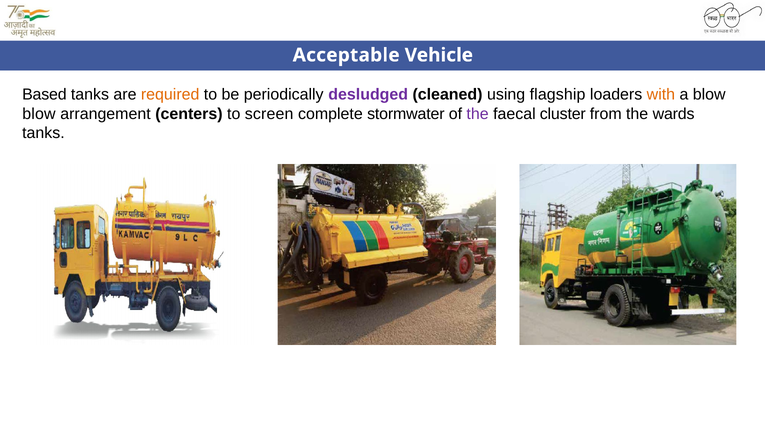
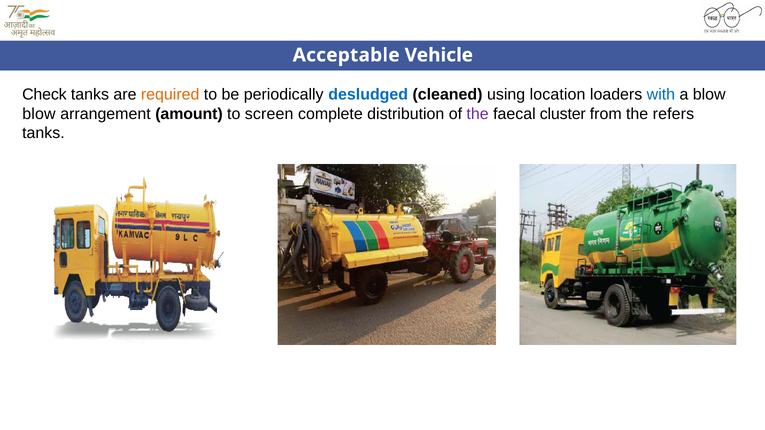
Based: Based -> Check (44, 95)
desludged colour: purple -> blue (368, 95)
flagship: flagship -> location (558, 95)
with colour: orange -> blue (661, 95)
centers: centers -> amount (189, 114)
stormwater: stormwater -> distribution (406, 114)
wards: wards -> refers (673, 114)
